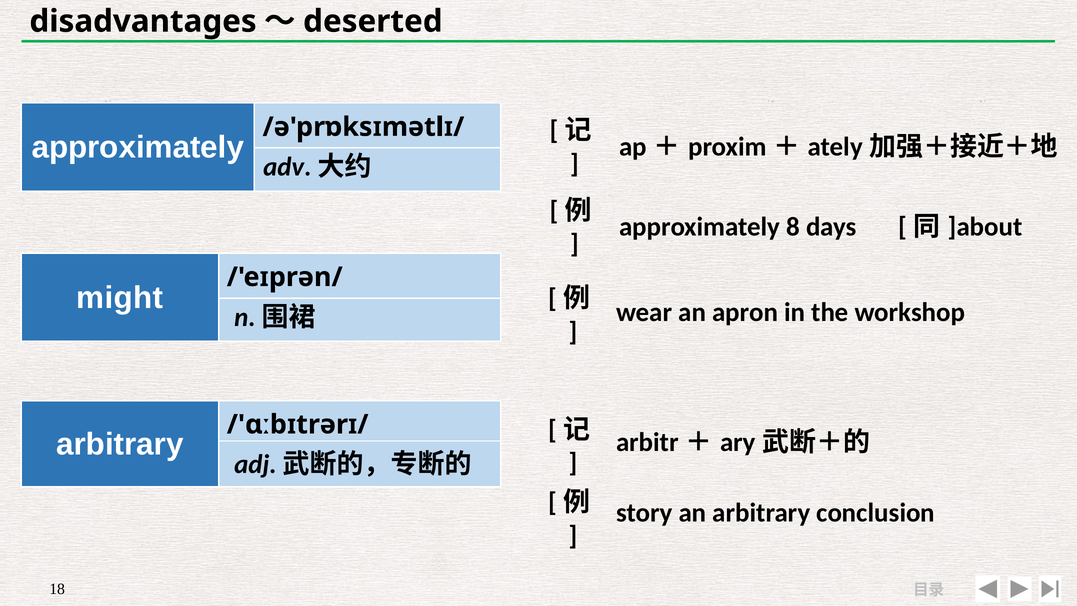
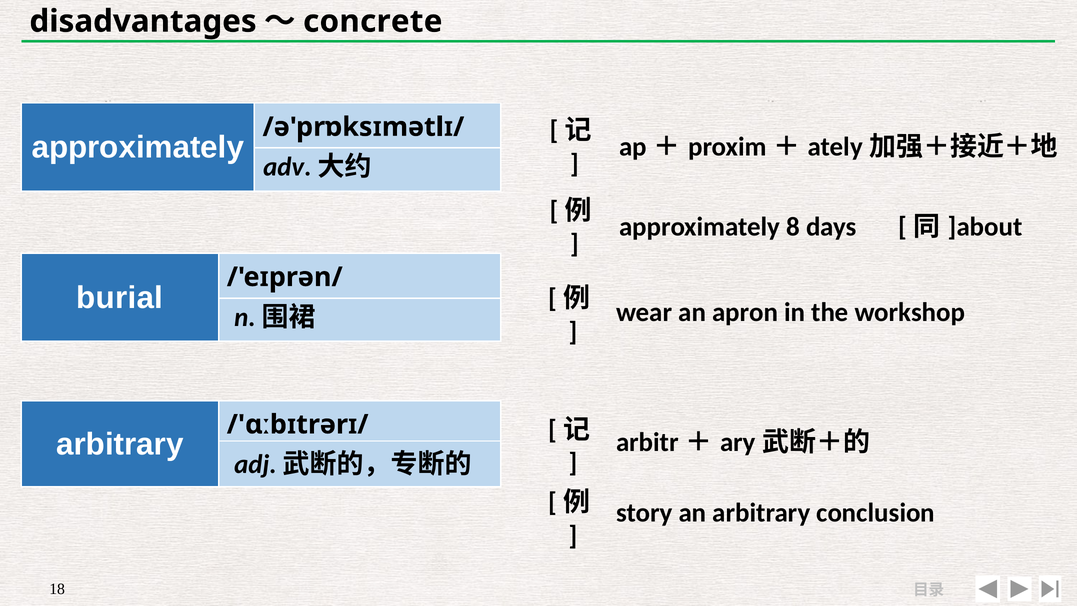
deserted: deserted -> concrete (373, 21)
might: might -> burial (120, 298)
